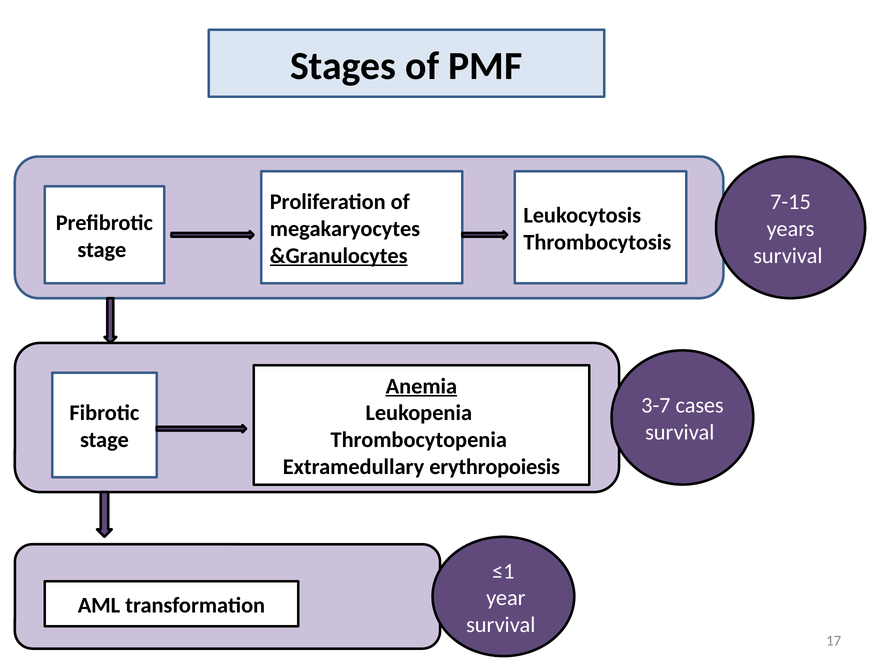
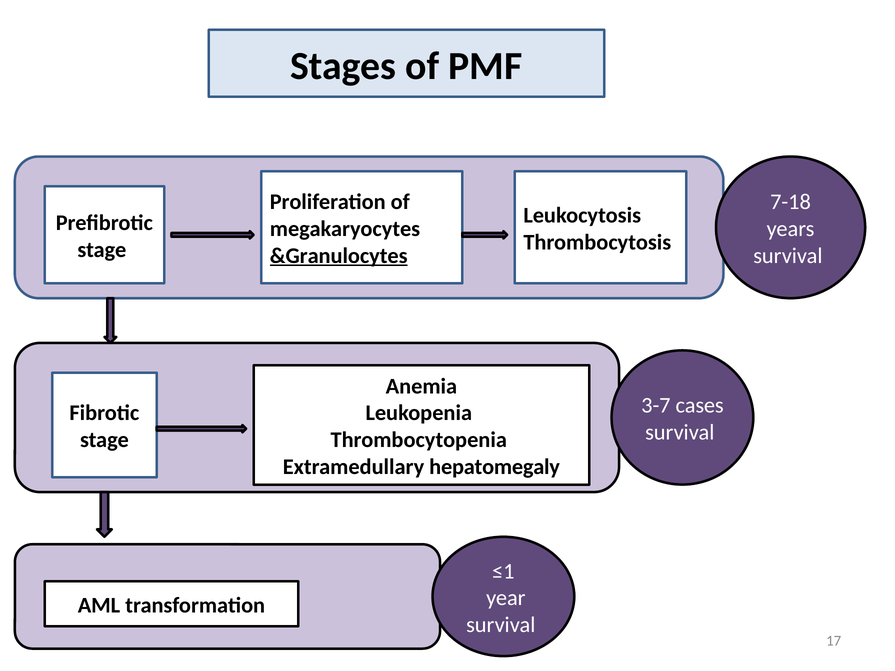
7-15: 7-15 -> 7-18 (791, 202)
Anemia underline: present -> none (421, 386)
erythropoiesis: erythropoiesis -> hepatomegaly (495, 467)
